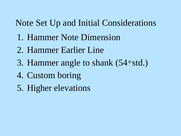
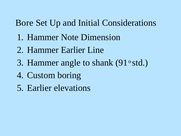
Note: Note -> Bore (24, 23)
54: 54 -> 91 (122, 62)
Higher: Higher -> Earlier (39, 88)
